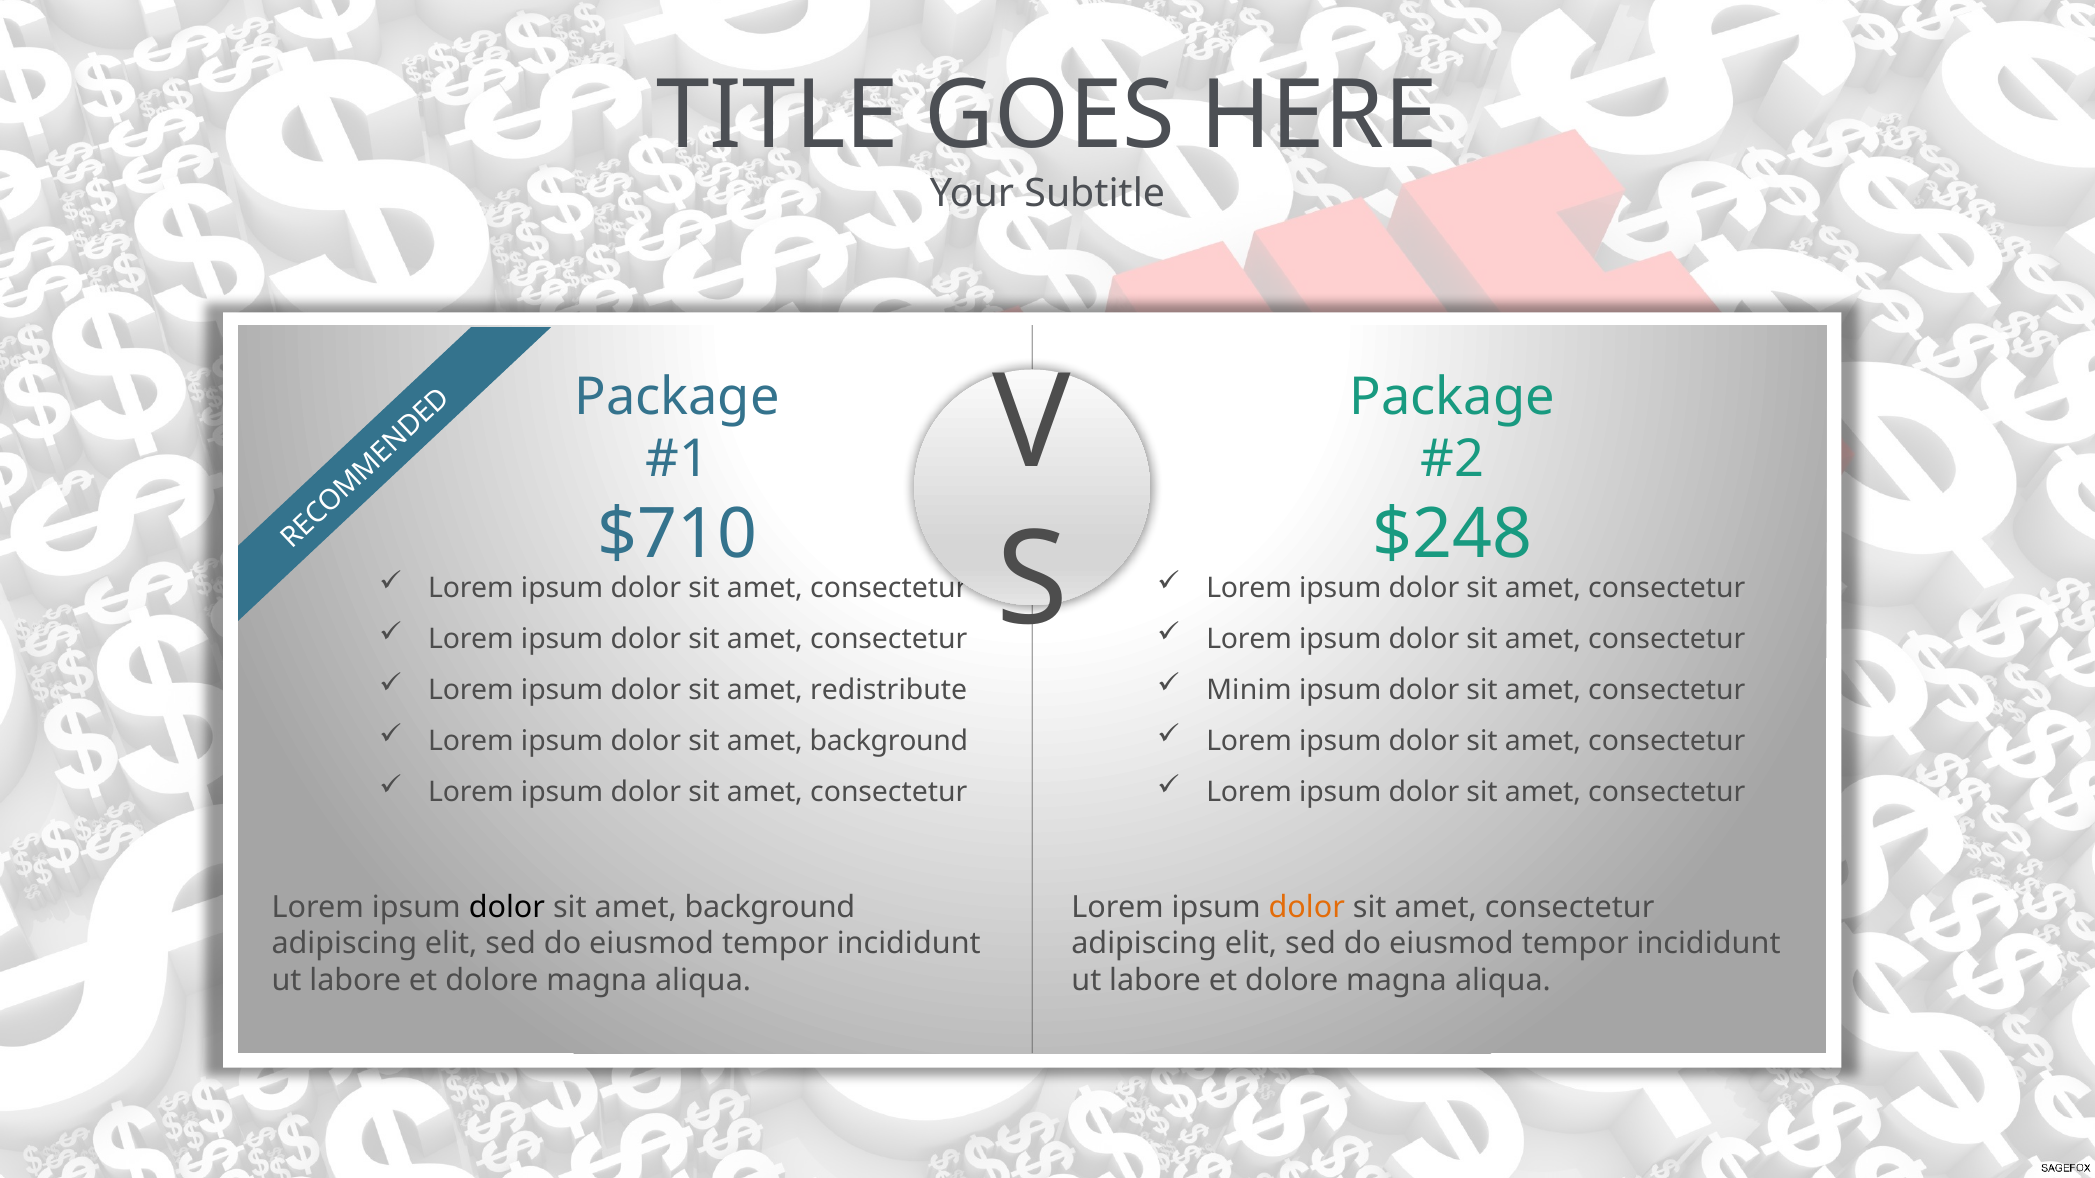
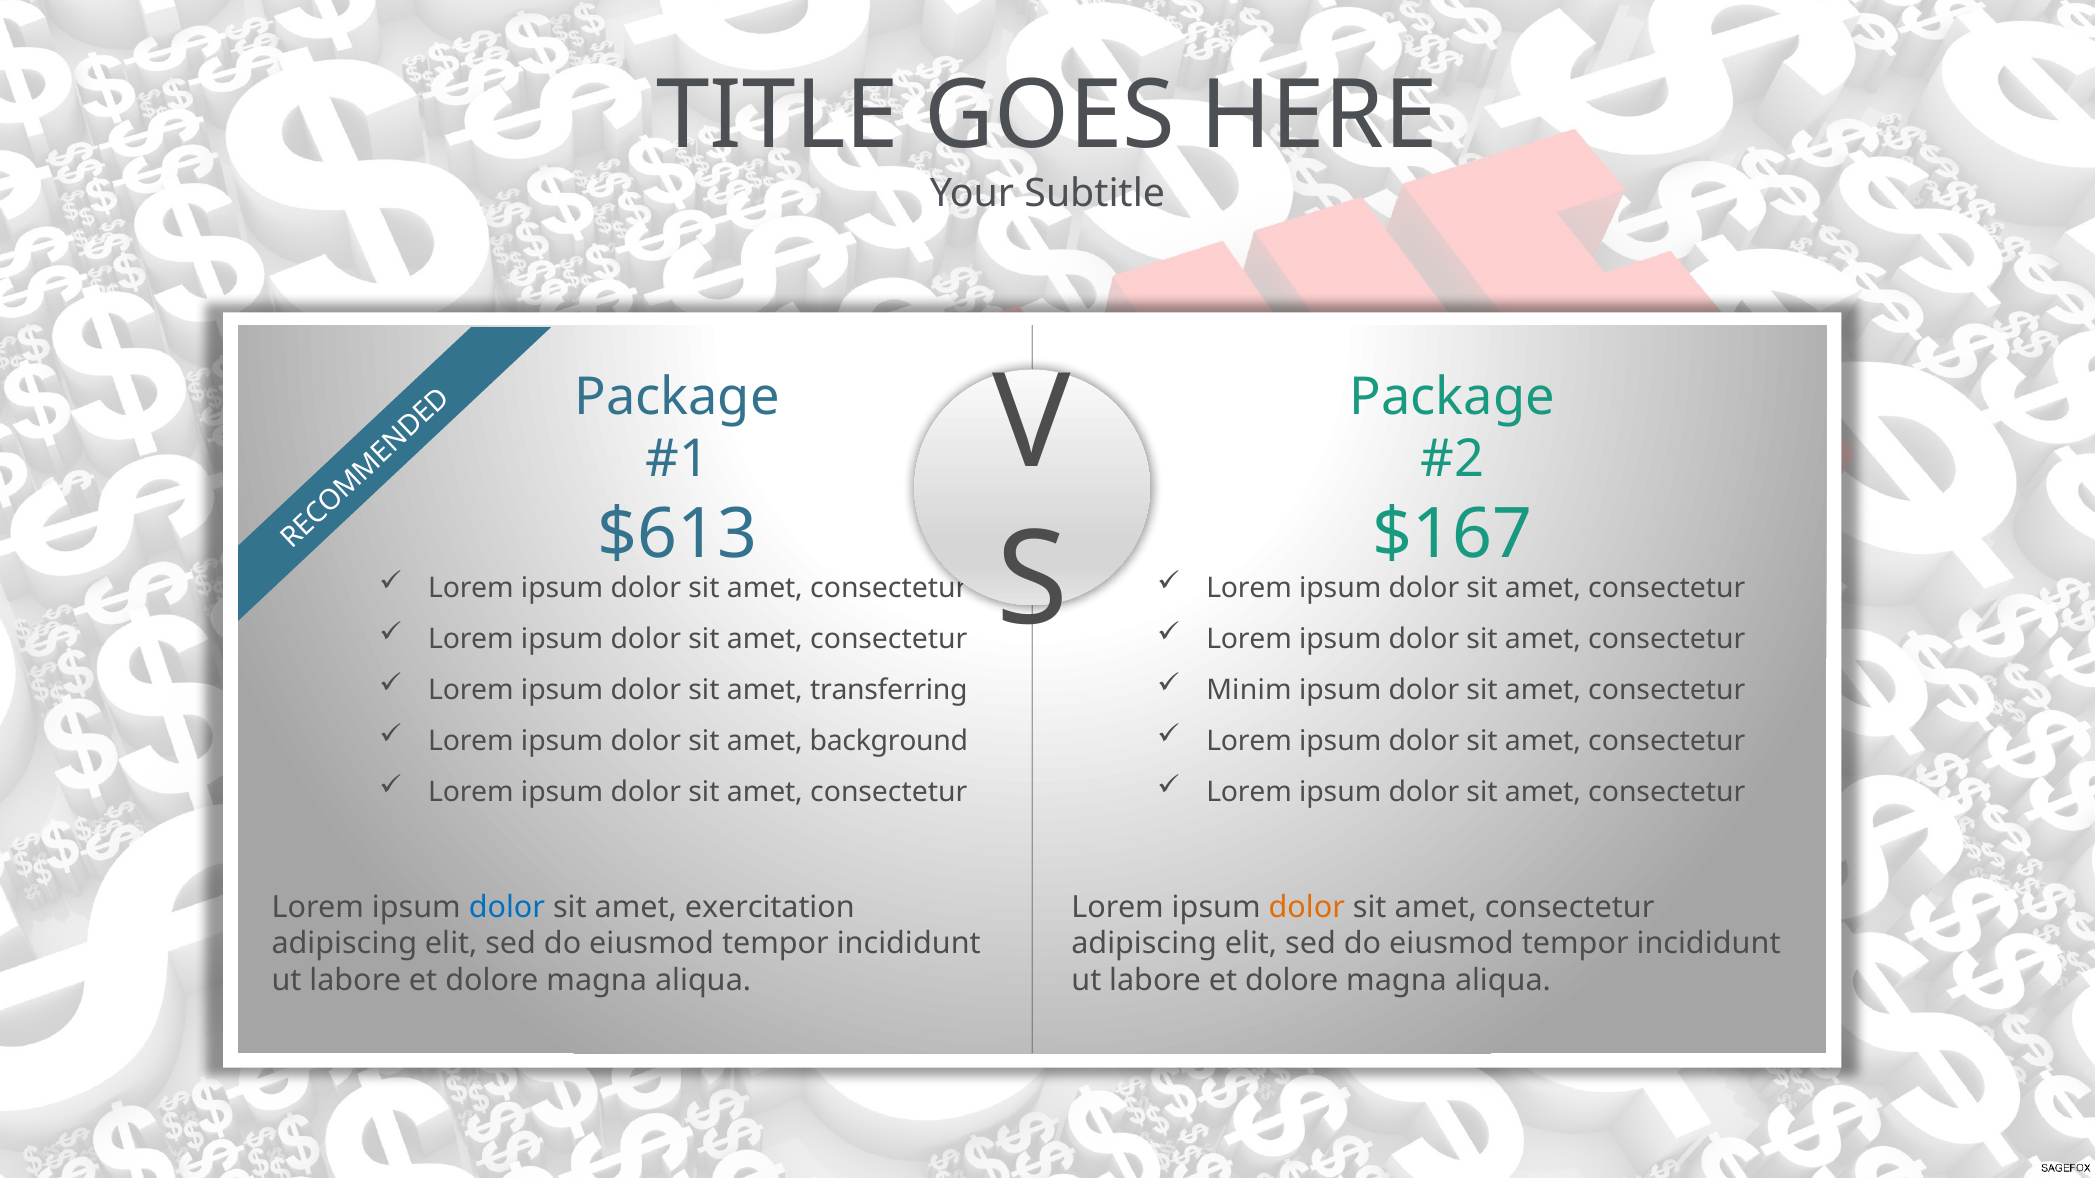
$710: $710 -> $613 (677, 534)
$248: $248 -> $167 (1452, 534)
redistribute: redistribute -> transferring (889, 690)
dolor colour: black -> blue (507, 907)
background: background -> exercitation (770, 907)
